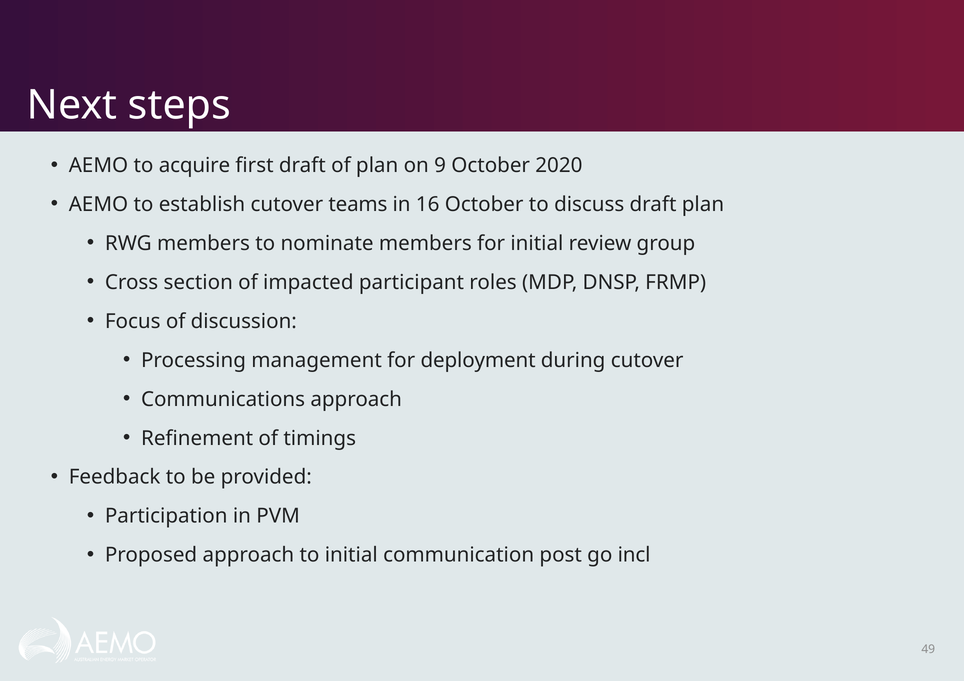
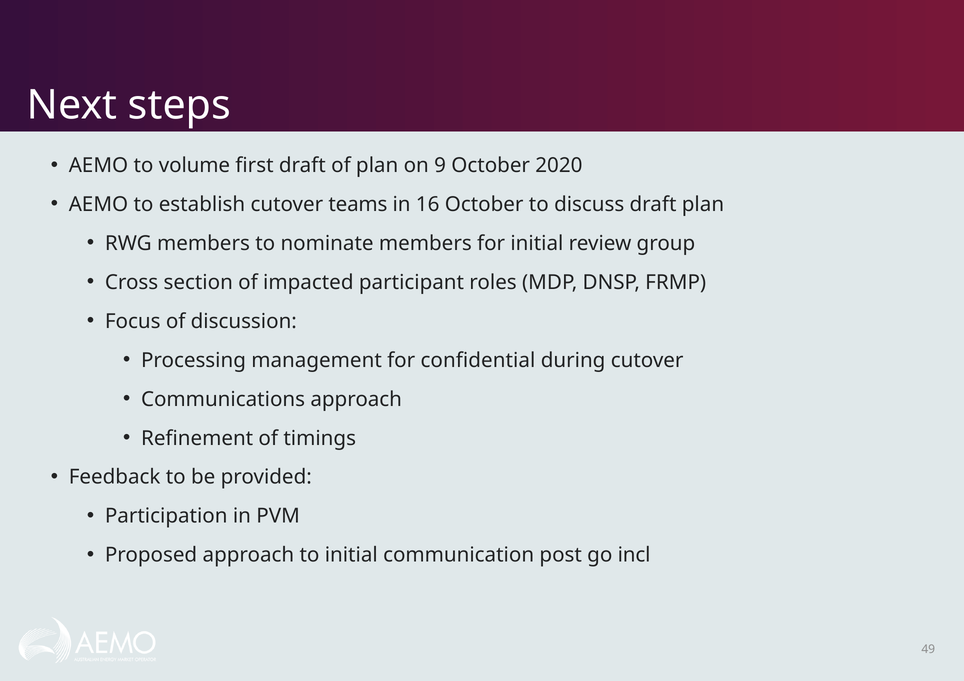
acquire: acquire -> volume (194, 165)
deployment: deployment -> confidential (478, 361)
